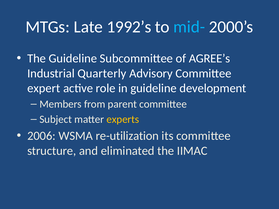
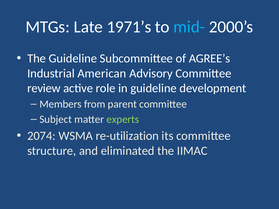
1992’s: 1992’s -> 1971’s (129, 27)
Quarterly: Quarterly -> American (102, 73)
expert: expert -> review (44, 88)
experts colour: yellow -> light green (123, 120)
2006: 2006 -> 2074 (41, 136)
